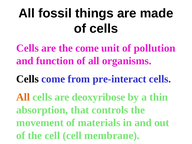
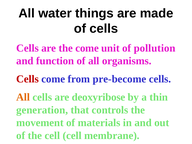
fossil: fossil -> water (55, 13)
Cells colour: black -> red (28, 79)
pre-interact: pre-interact -> pre-become (119, 79)
absorption: absorption -> generation (42, 110)
